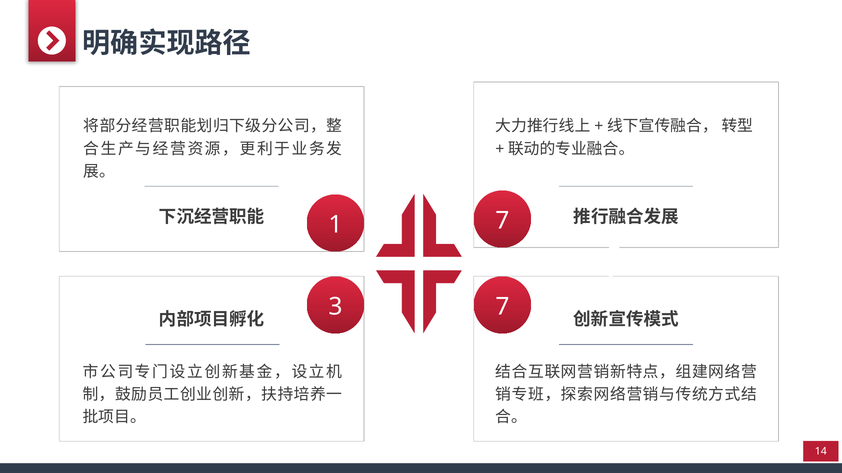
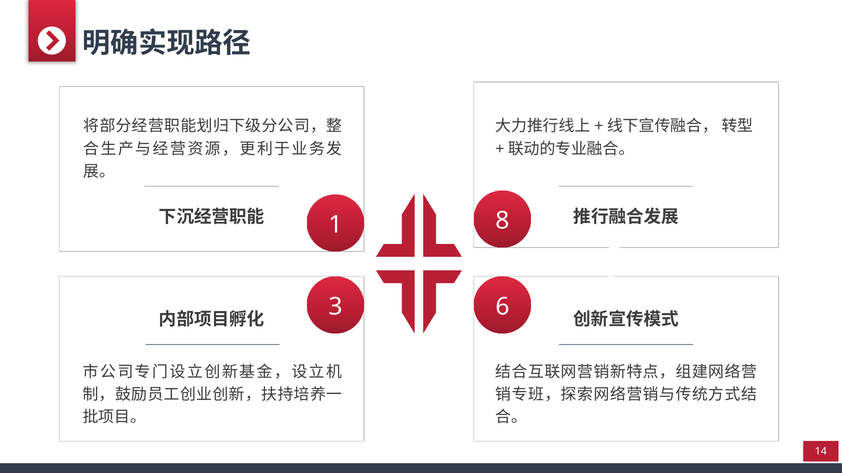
1 7: 7 -> 8 (502, 221)
3 7: 7 -> 6 (502, 307)
